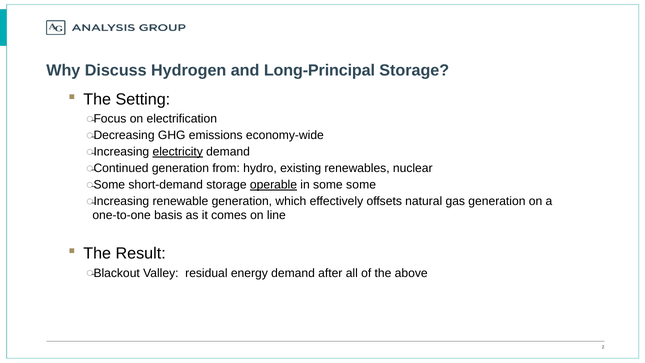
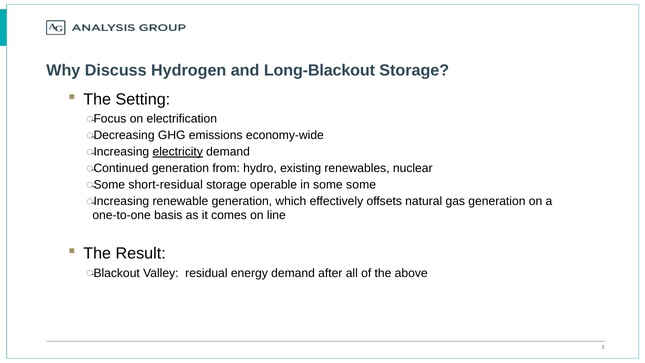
Long-Principal: Long-Principal -> Long-Blackout (319, 70)
short-demand: short-demand -> short-residual (166, 185)
operable underline: present -> none (273, 185)
